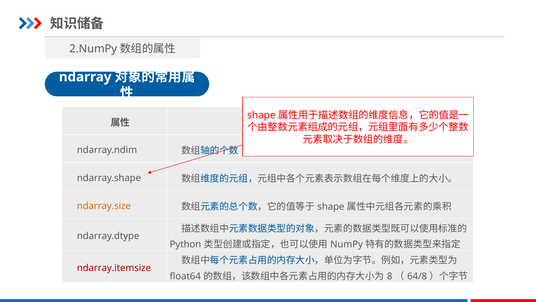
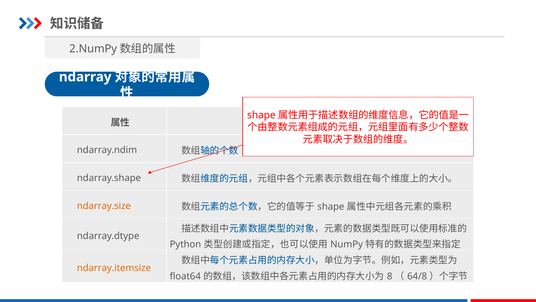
ndarray.itemsize colour: red -> orange (114, 268)
